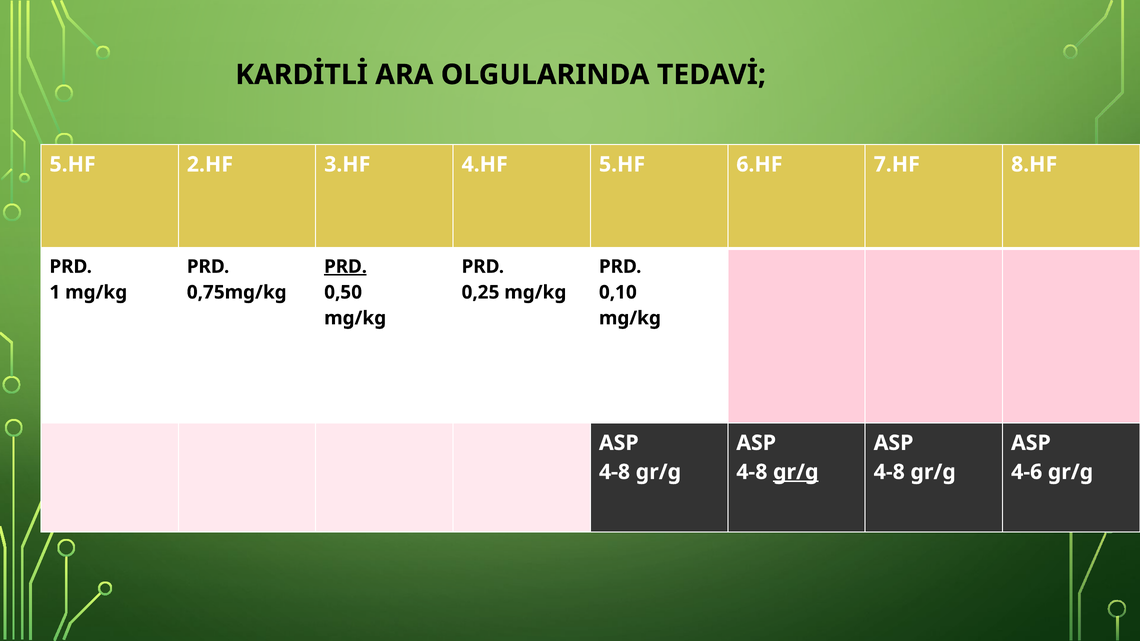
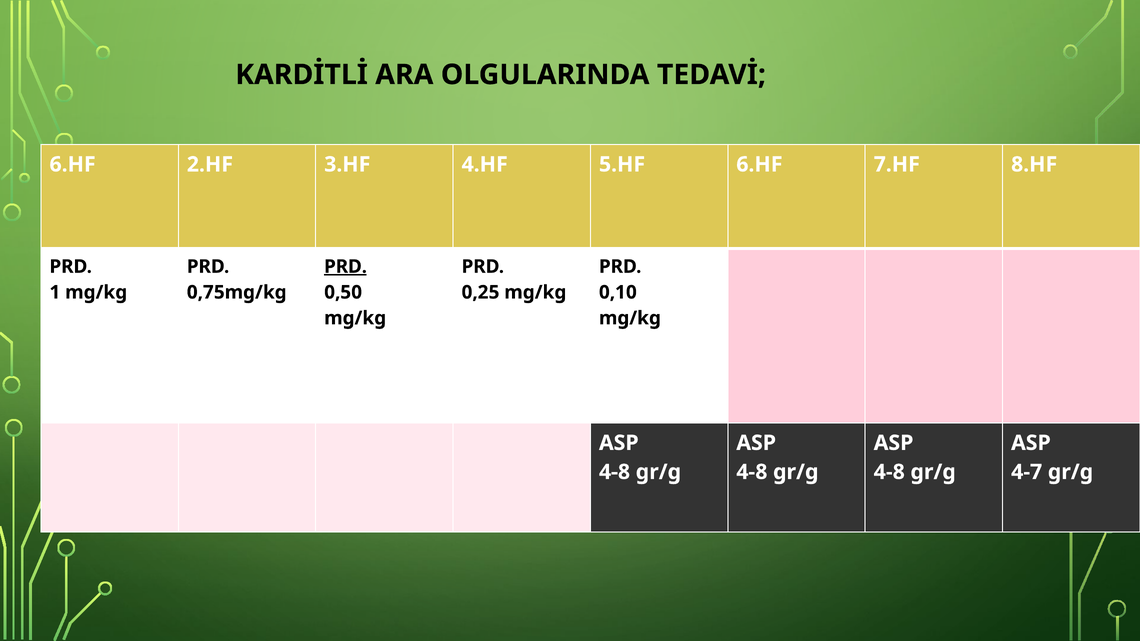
5.HF: 5.HF -> 6.HF (73, 165)
gr/g underline: present -> none (796, 472)
4-6: 4-6 -> 4-7 (1027, 472)
